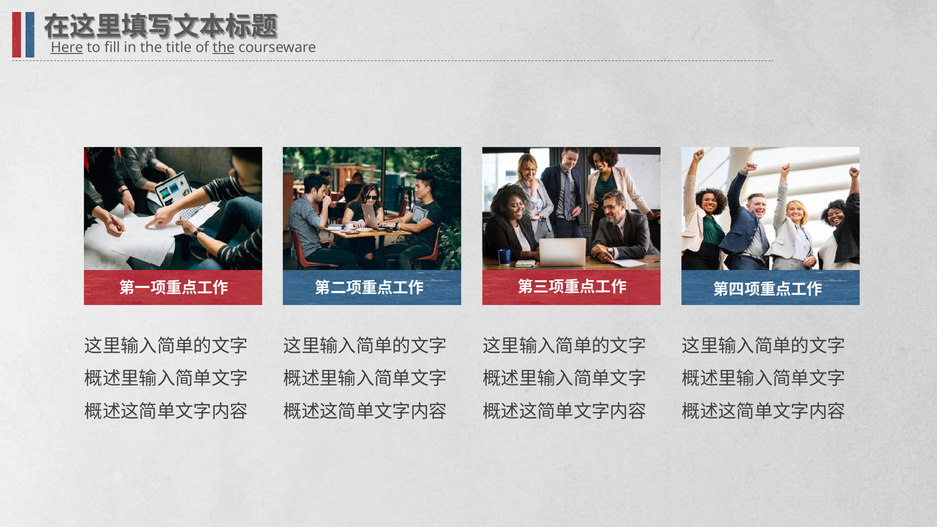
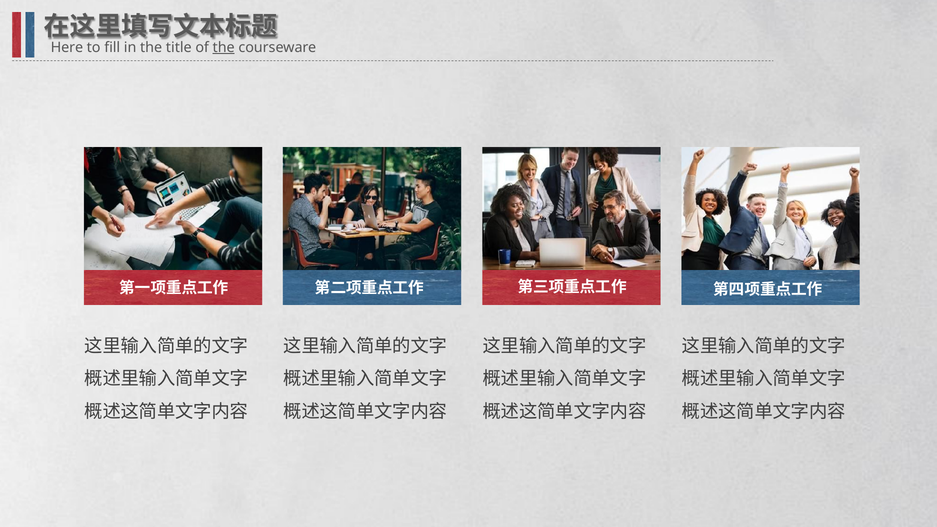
Here underline: present -> none (67, 47)
